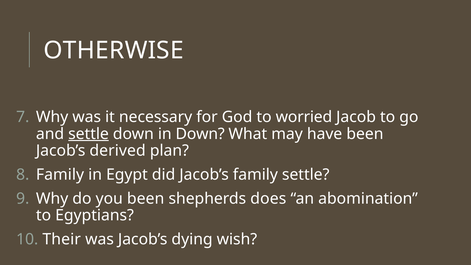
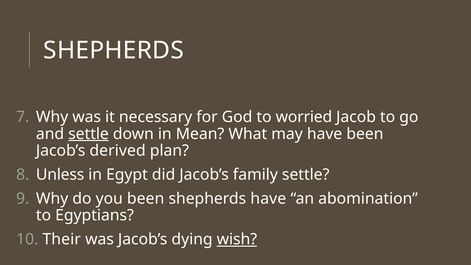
OTHERWISE: OTHERWISE -> SHEPHERDS (114, 51)
in Down: Down -> Mean (200, 134)
Family: Family -> Unless (60, 175)
shepherds does: does -> have (268, 198)
wish underline: none -> present (237, 239)
